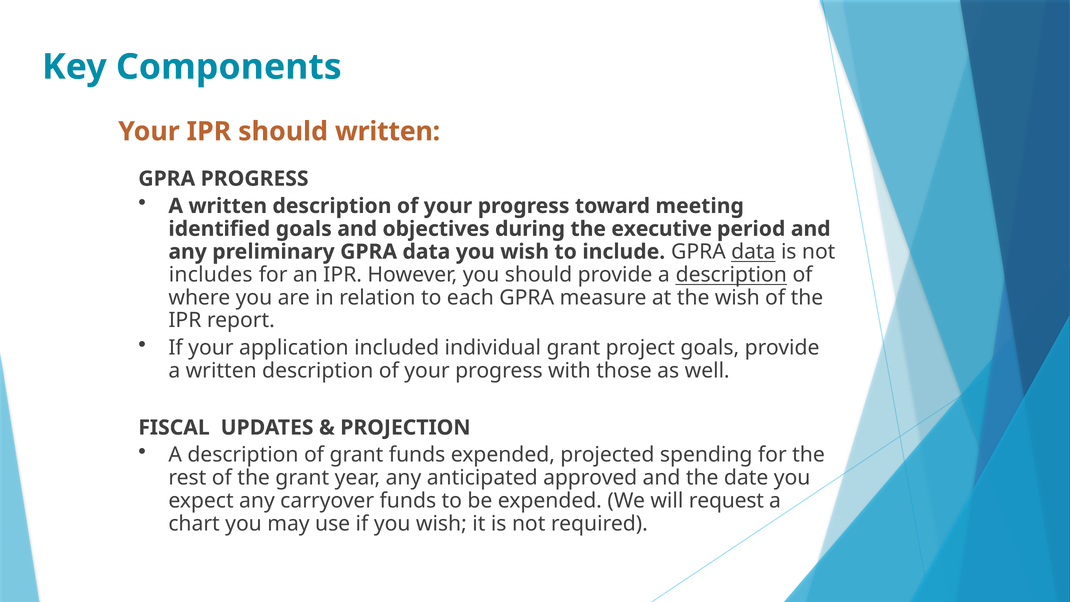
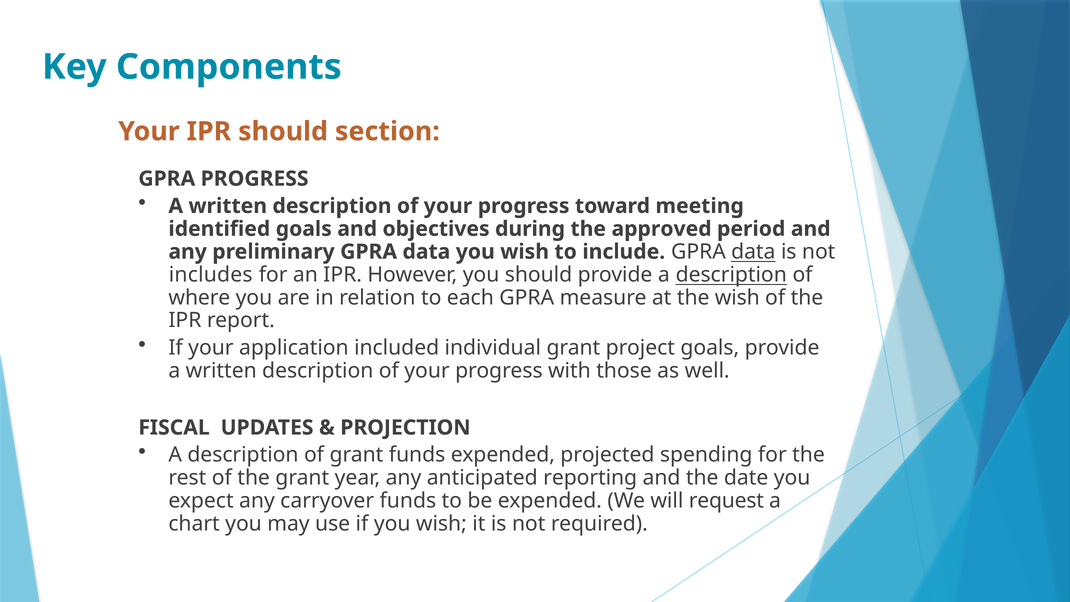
should written: written -> section (387, 131)
executive: executive -> approved (662, 229)
approved: approved -> reporting (590, 478)
